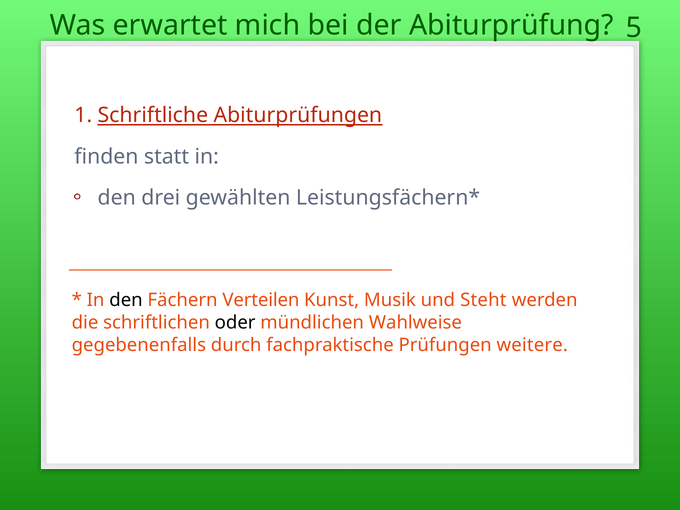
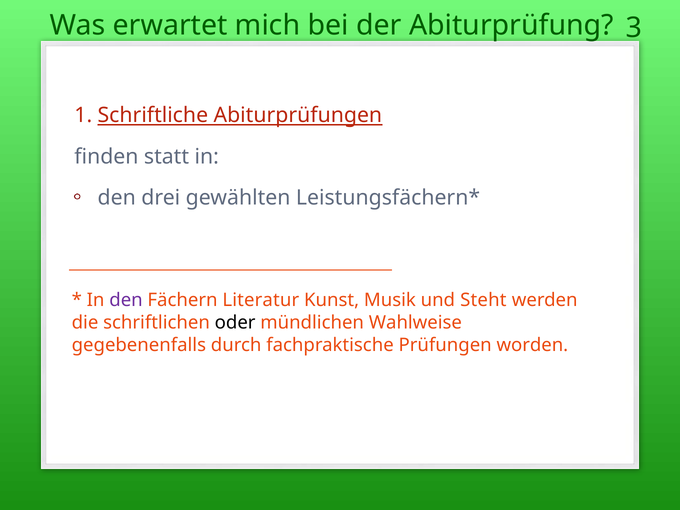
5: 5 -> 3 (634, 28)
den colour: black -> purple (126, 300)
Verteilen: Verteilen -> Literatur (261, 300)
weitere: weitere -> worden (532, 345)
